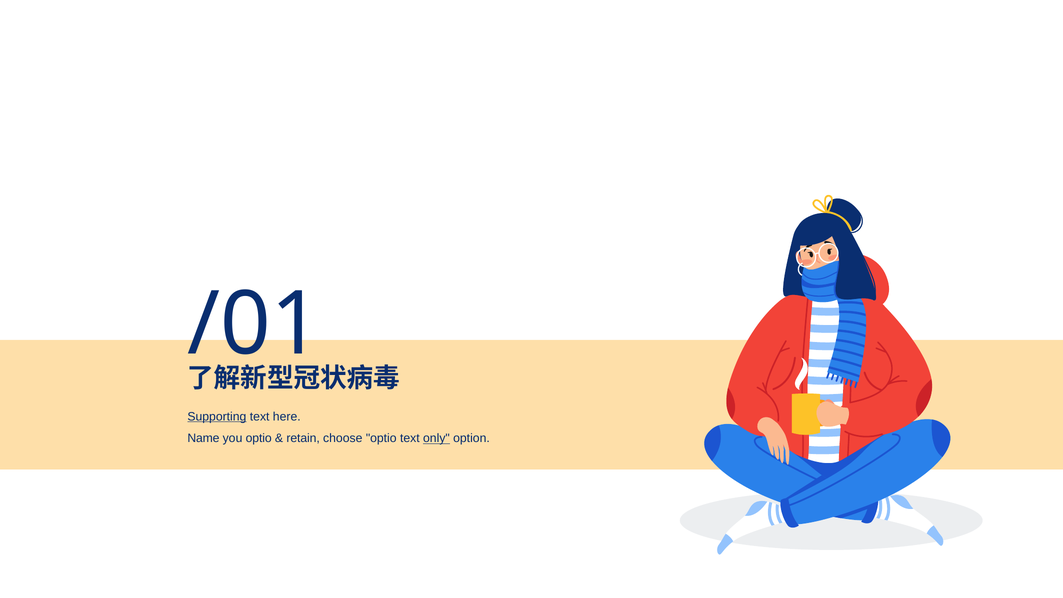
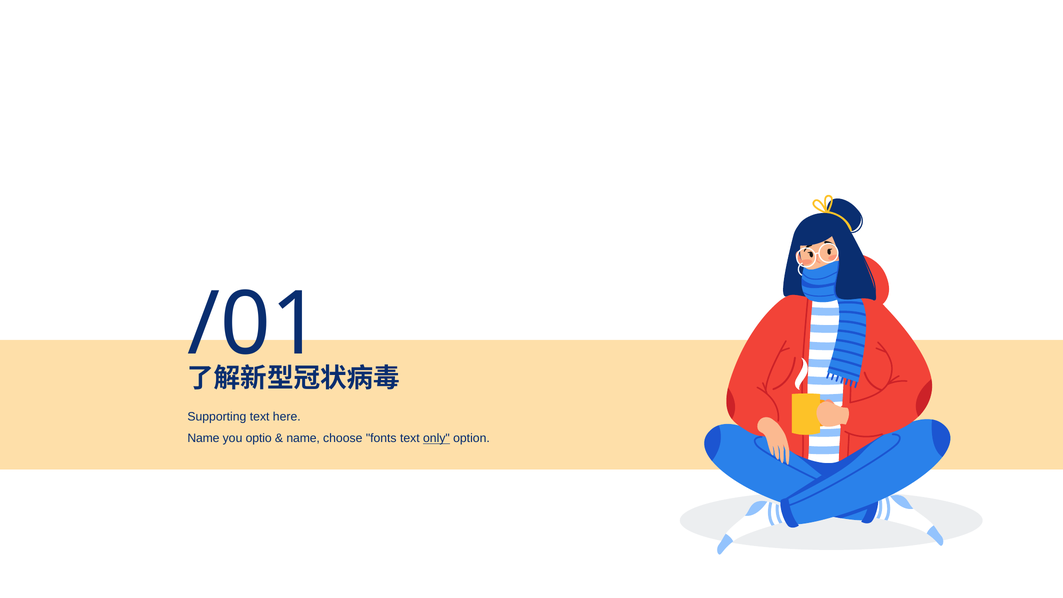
Supporting underline: present -> none (217, 416)
retain: retain -> name (303, 438)
choose optio: optio -> fonts (381, 438)
